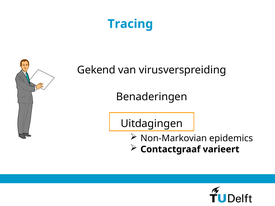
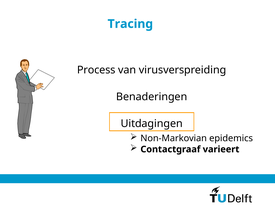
Gekend: Gekend -> Process (96, 70)
